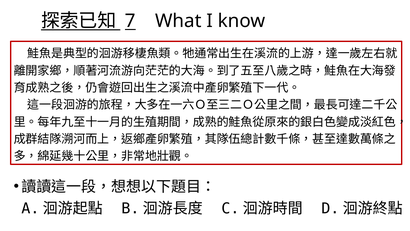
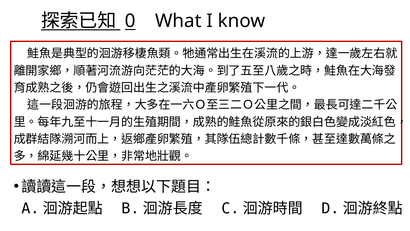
7: 7 -> 0 (130, 21)
